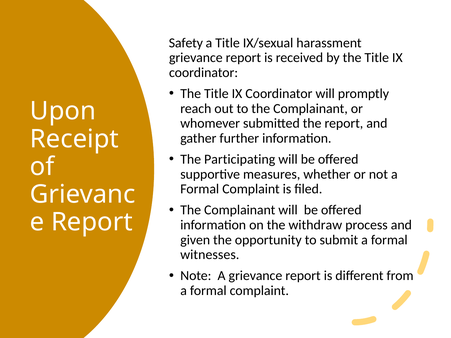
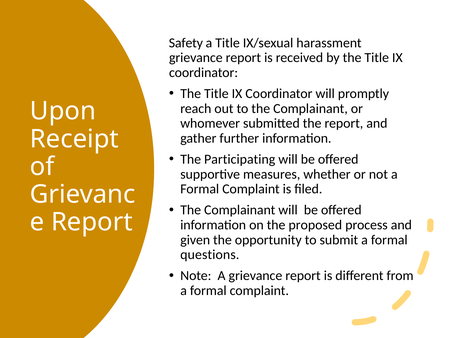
withdraw: withdraw -> proposed (315, 225)
witnesses: witnesses -> questions (210, 255)
